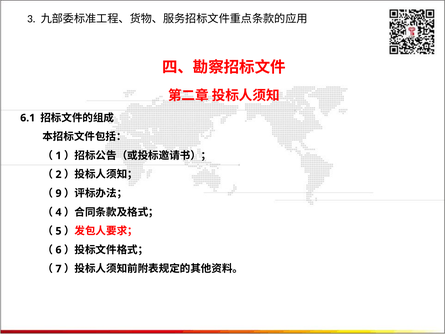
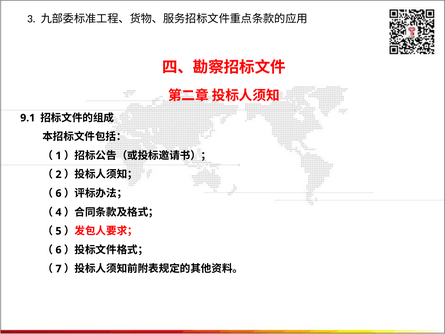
6.1: 6.1 -> 9.1 (28, 118)
9: 9 -> 6 (59, 193)
